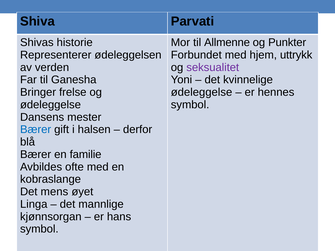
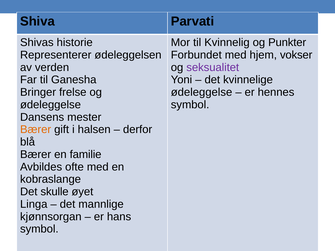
Allmenne: Allmenne -> Kvinnelig (227, 42)
uttrykk: uttrykk -> vokser (296, 55)
Bærer colour: blue -> orange (36, 130)
mens: mens -> skulle (55, 192)
